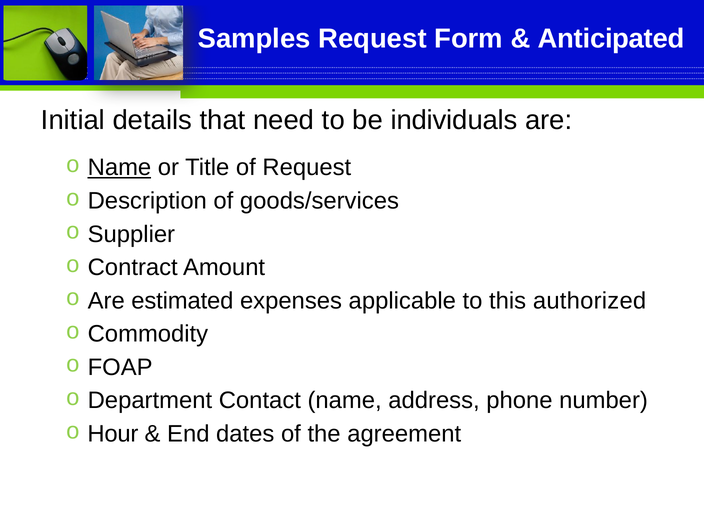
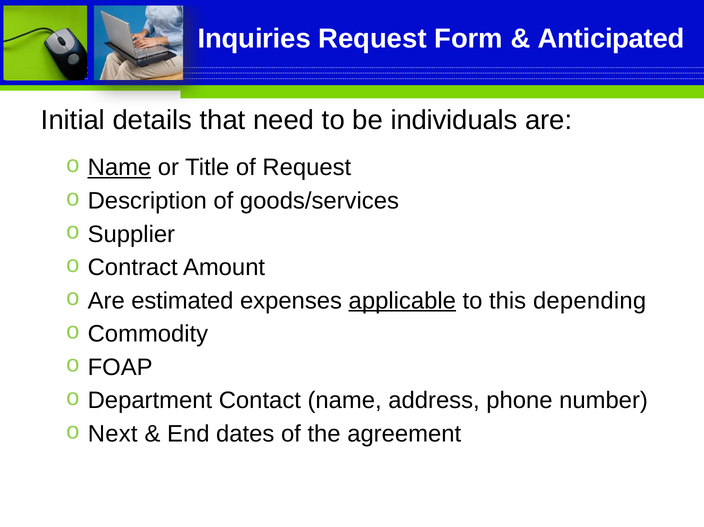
Samples: Samples -> Inquiries (254, 39)
applicable underline: none -> present (402, 301)
authorized: authorized -> depending (590, 301)
Hour: Hour -> Next (113, 435)
